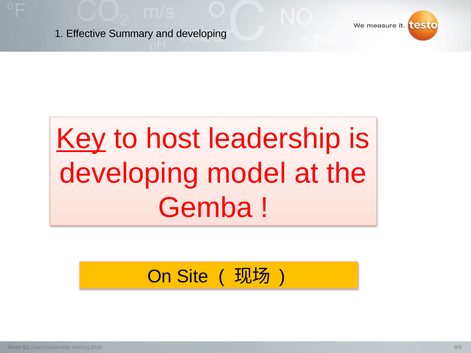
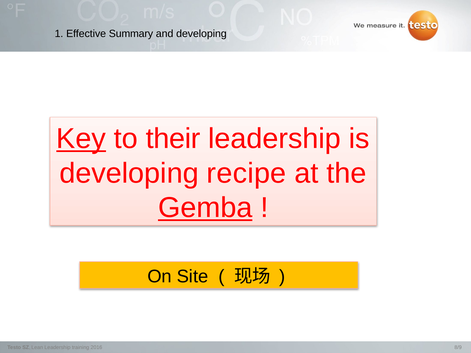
host: host -> their (173, 139)
model: model -> recipe (246, 173)
Gemba underline: none -> present (205, 208)
